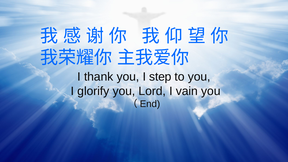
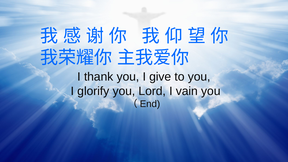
step: step -> give (160, 77)
